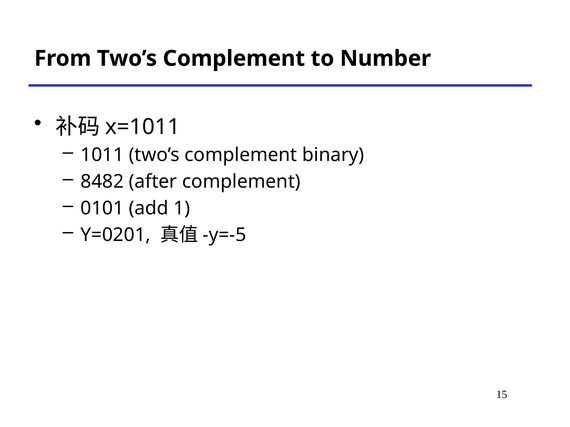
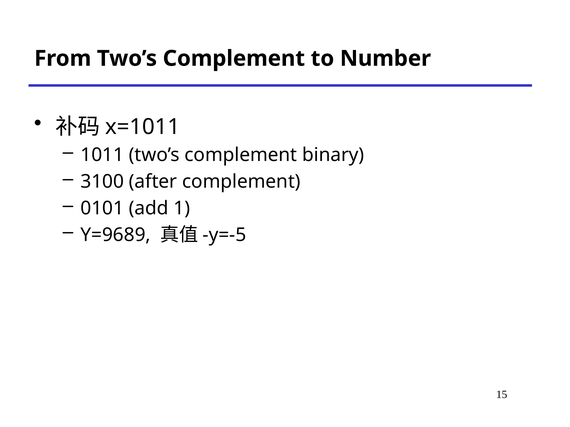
8482: 8482 -> 3100 (102, 182)
Y=0201: Y=0201 -> Y=9689 (116, 235)
